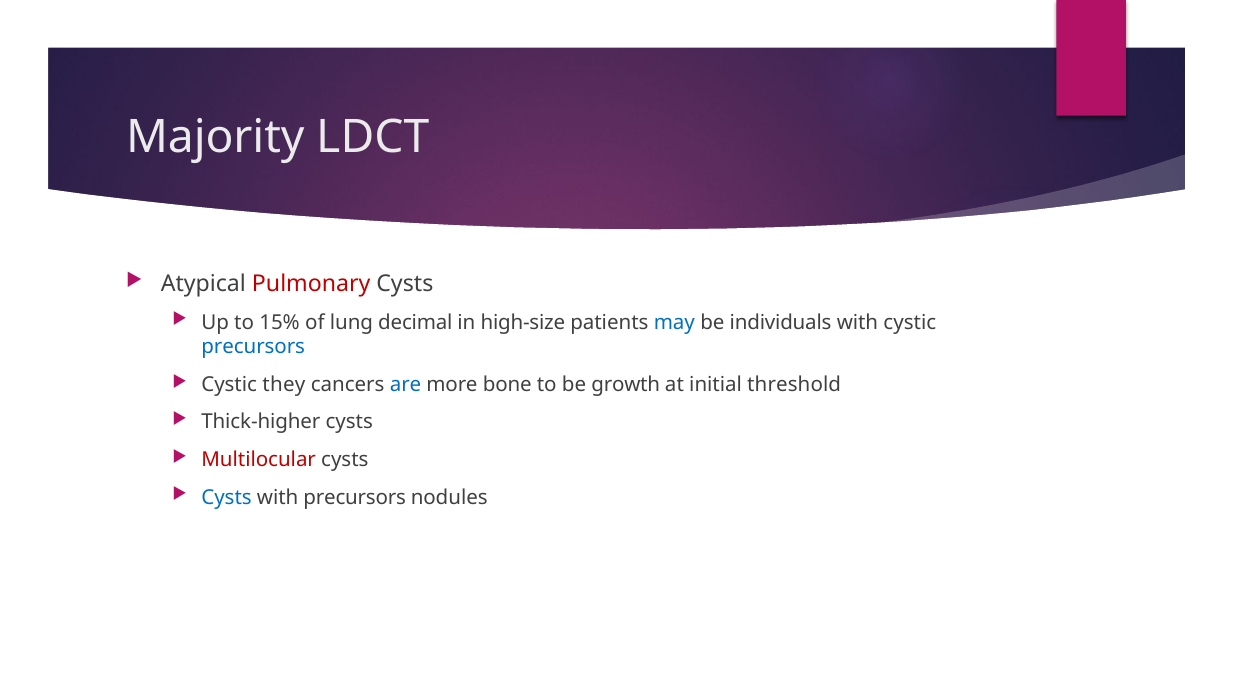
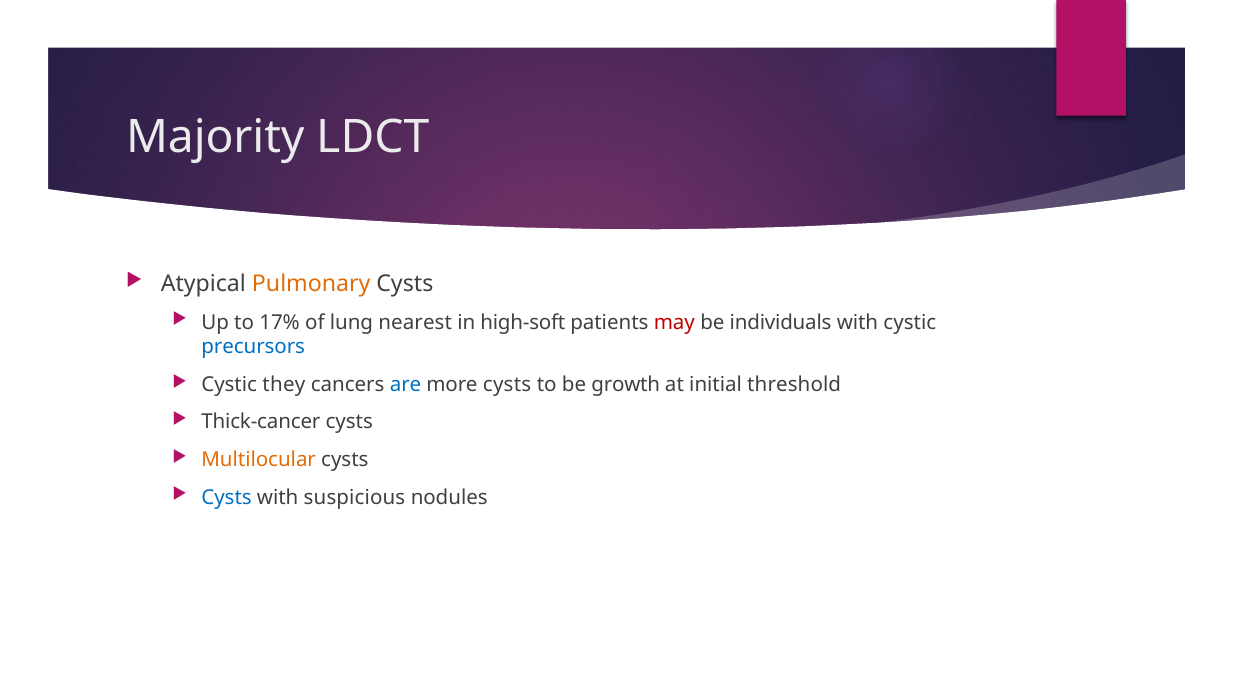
Pulmonary colour: red -> orange (311, 284)
15%: 15% -> 17% (280, 323)
decimal: decimal -> nearest (415, 323)
high-size: high-size -> high-soft (523, 323)
may colour: blue -> red (674, 323)
more bone: bone -> cysts (507, 385)
Thick-higher: Thick-higher -> Thick-cancer (261, 422)
Multilocular colour: red -> orange (259, 460)
with precursors: precursors -> suspicious (355, 497)
